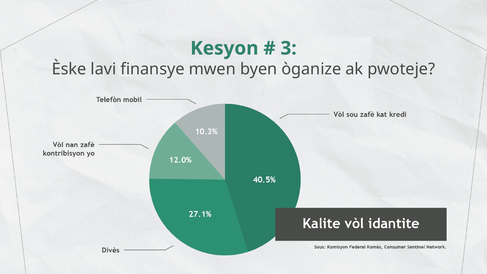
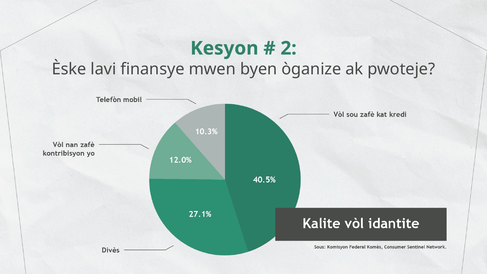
3: 3 -> 2 (289, 48)
